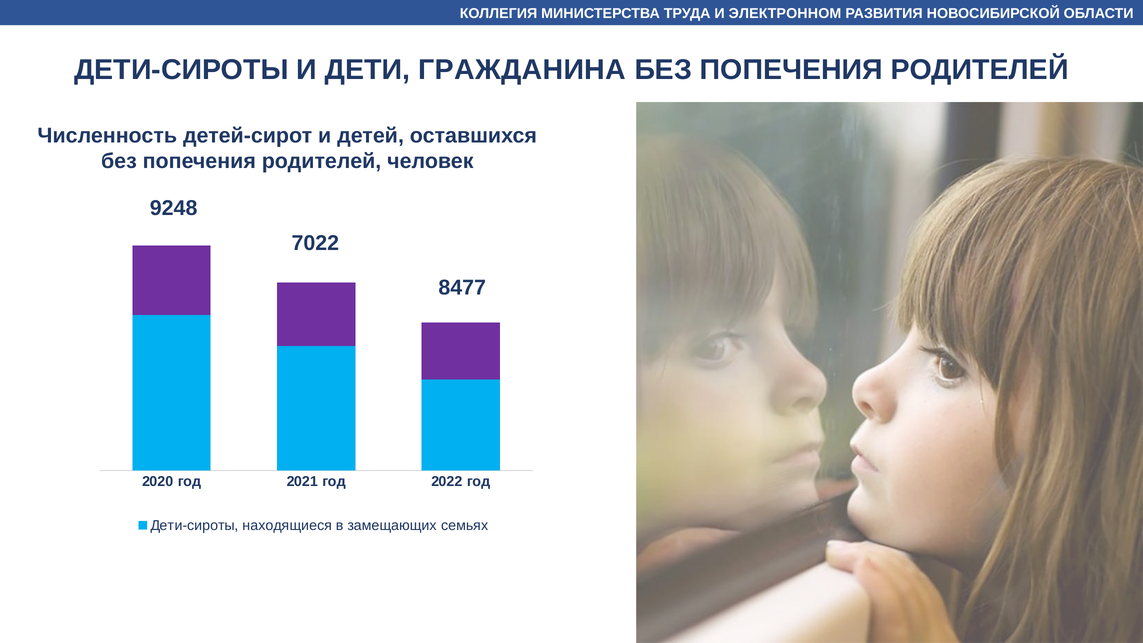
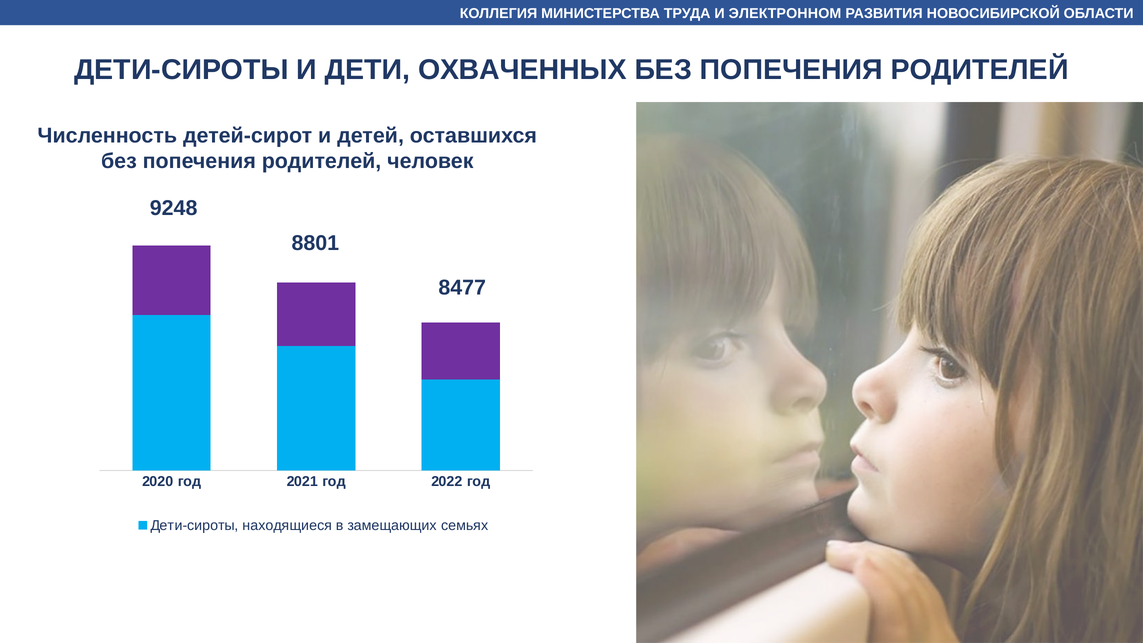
ГРАЖДАНИНА: ГРАЖДАНИНА -> ОХВАЧЕННЫХ (522, 70)
7022: 7022 -> 8801 (315, 243)
